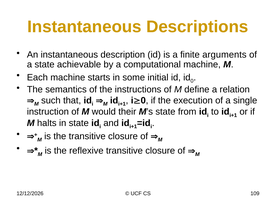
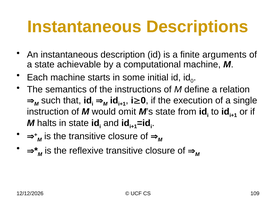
their: their -> omit (127, 112)
